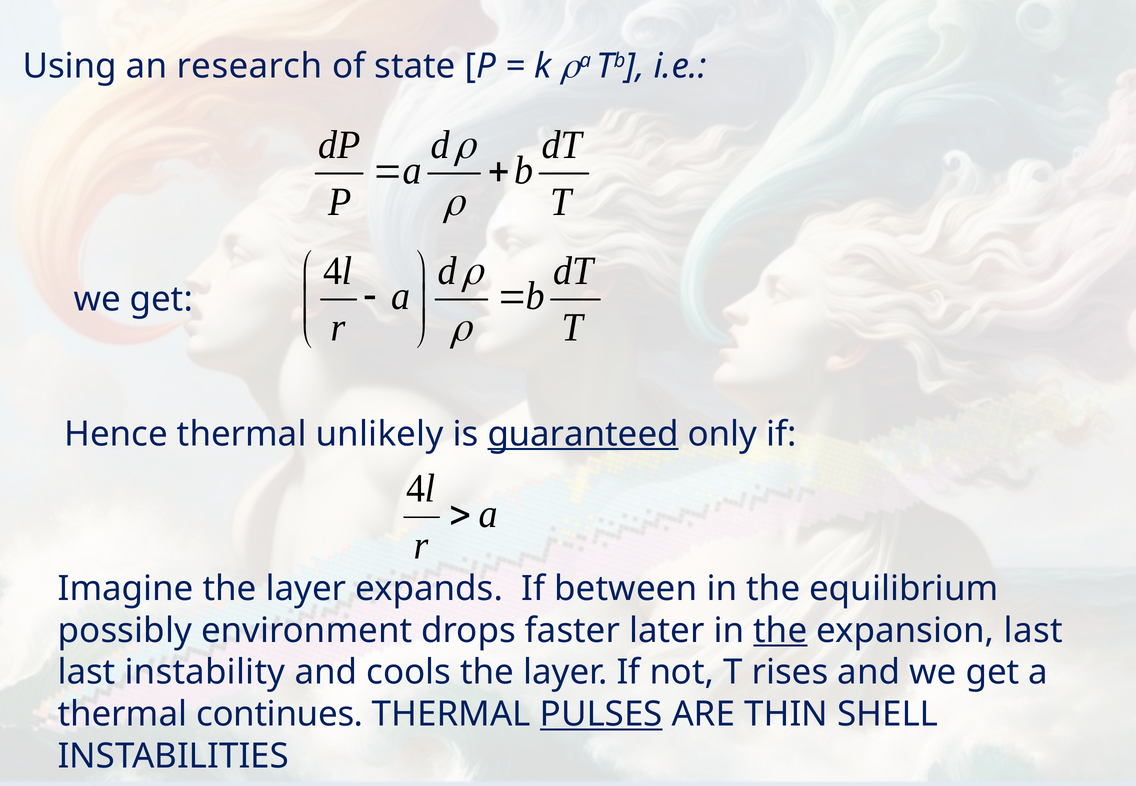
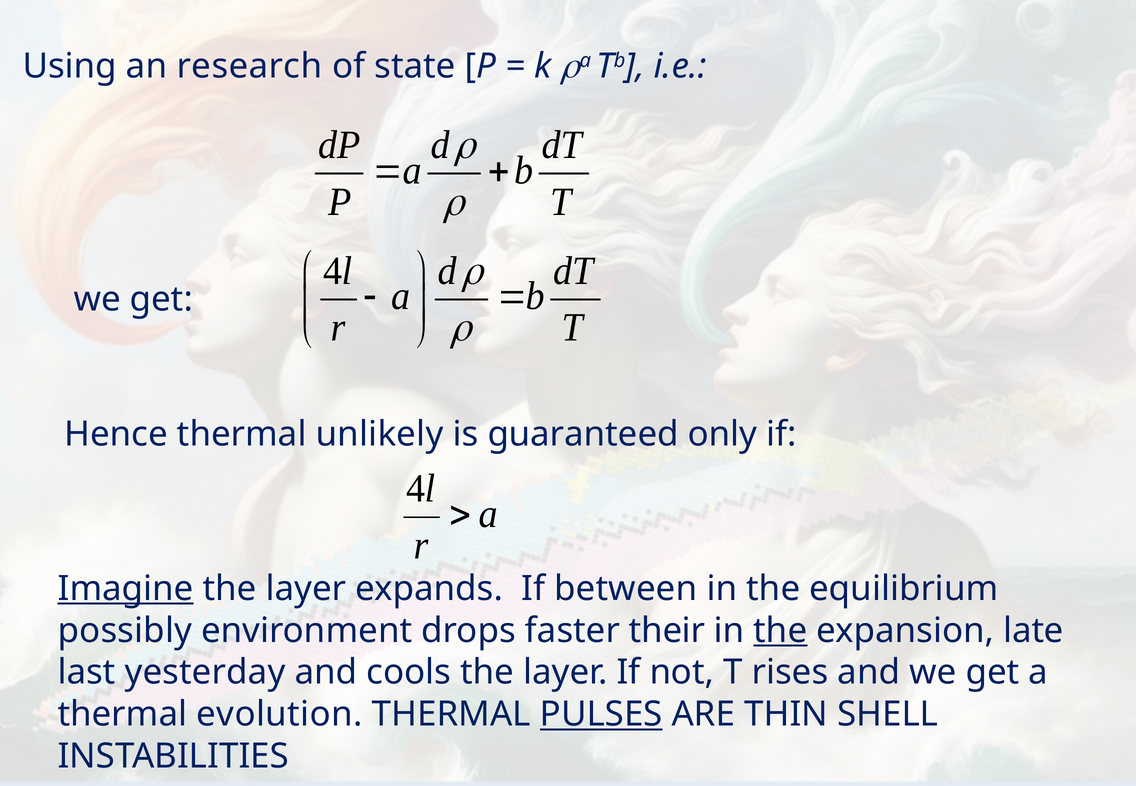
guaranteed underline: present -> none (583, 434)
Imagine underline: none -> present (126, 589)
later: later -> their (667, 631)
expansion last: last -> late (1034, 631)
instability: instability -> yesterday (205, 673)
continues: continues -> evolution (279, 715)
